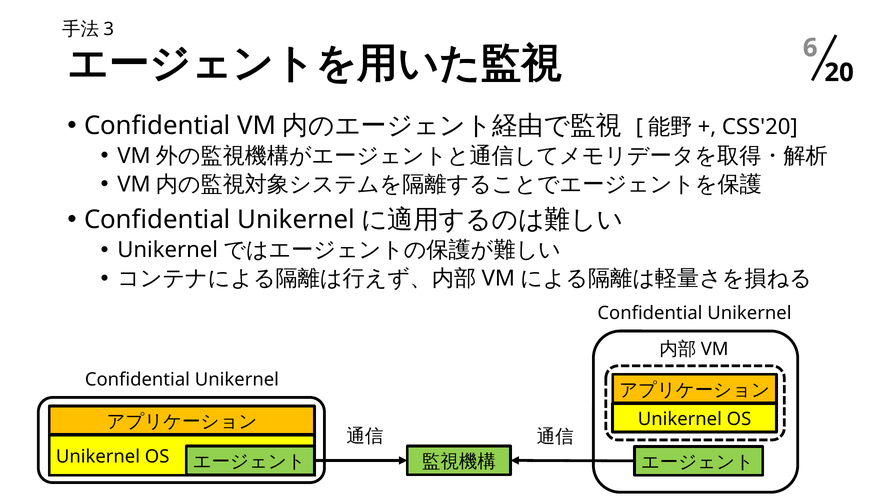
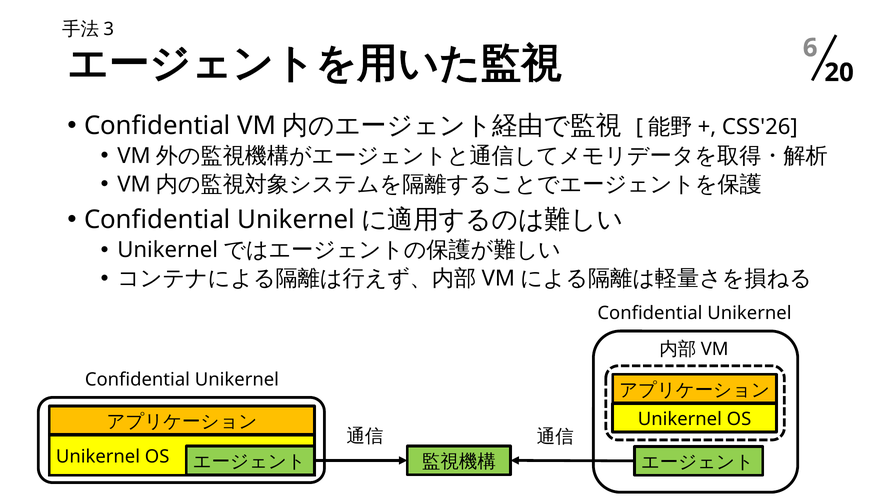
CSS'20: CSS'20 -> CSS'26 (760, 127)
